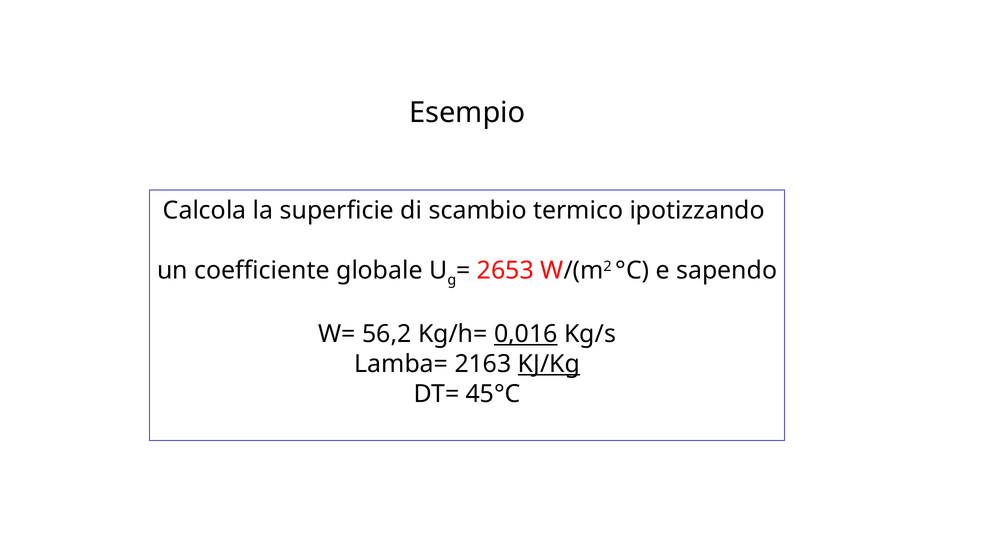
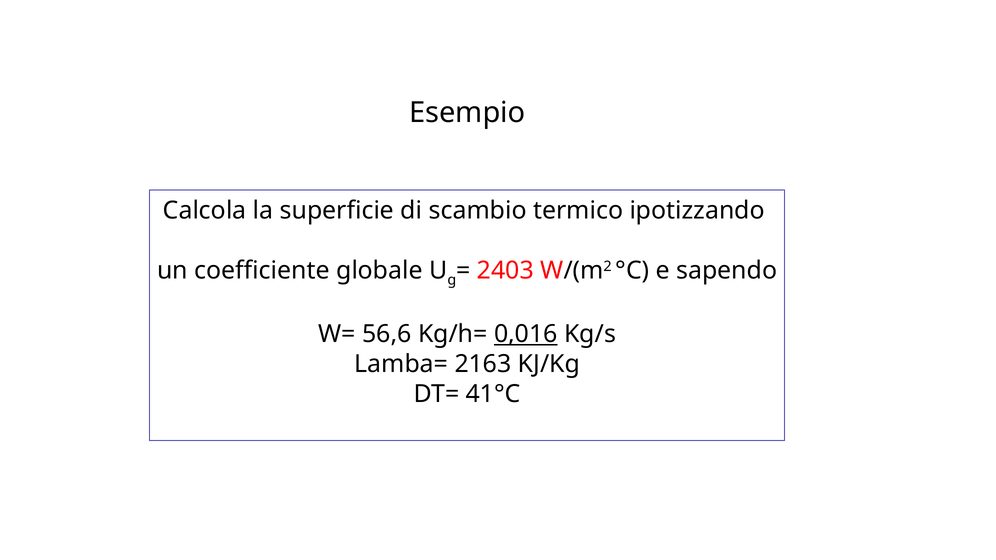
2653: 2653 -> 2403 (505, 270)
56,2: 56,2 -> 56,6 (387, 334)
KJ/Kg underline: present -> none (549, 364)
45°C: 45°C -> 41°C (493, 394)
